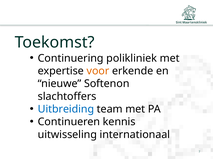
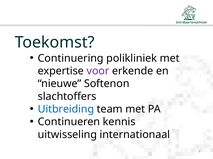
voor colour: orange -> purple (98, 71)
